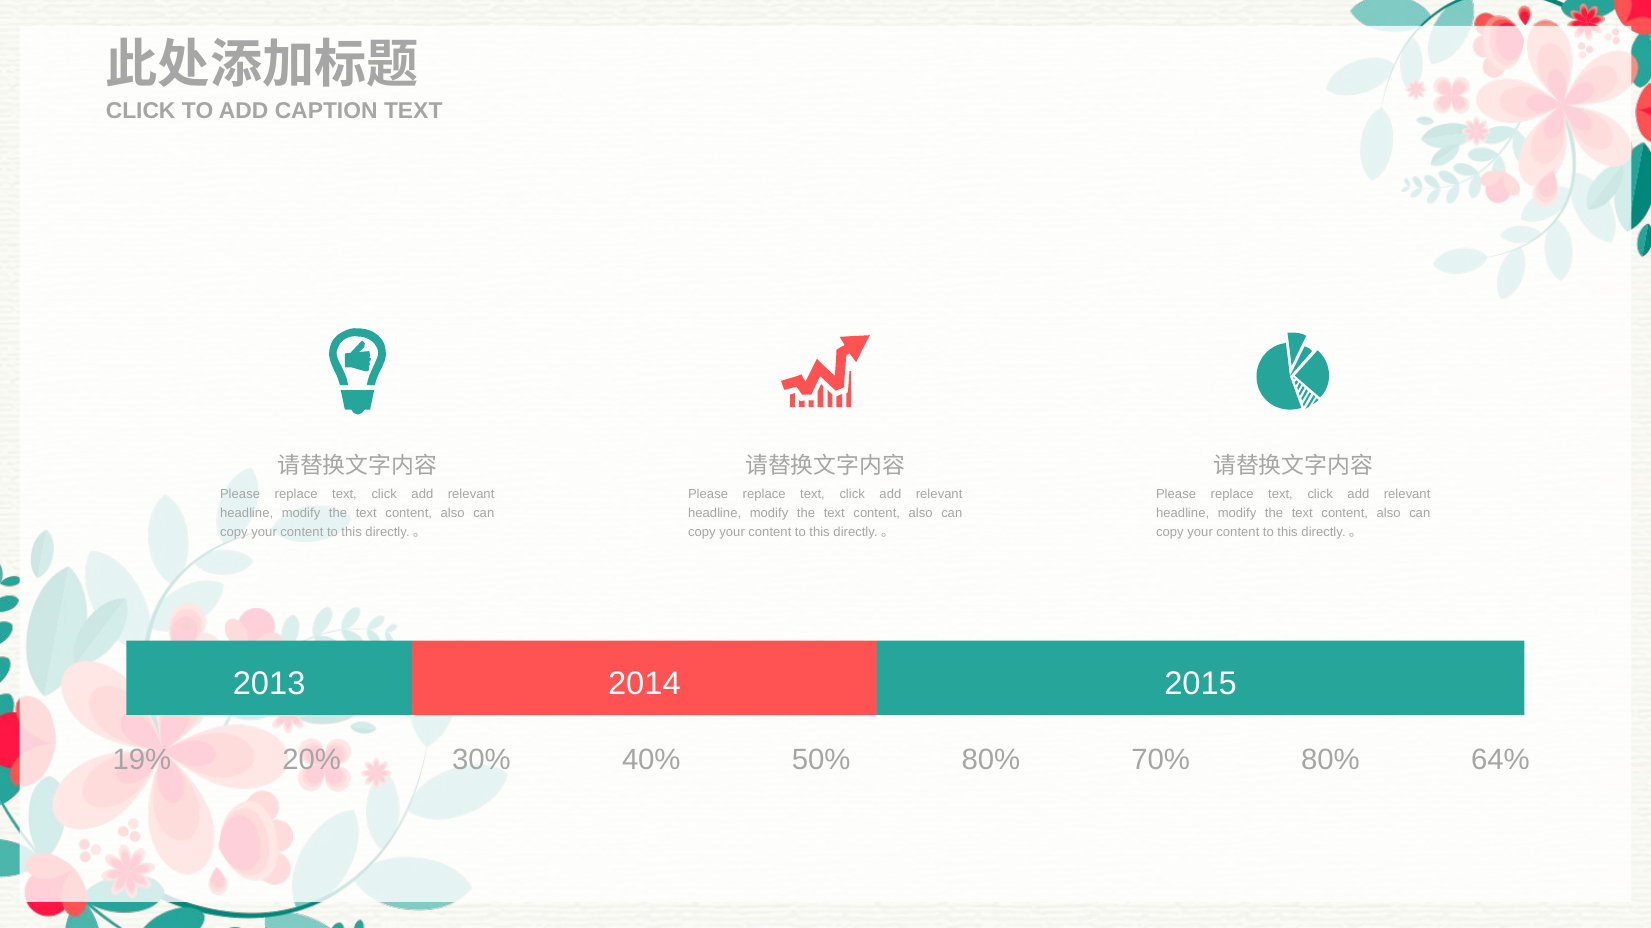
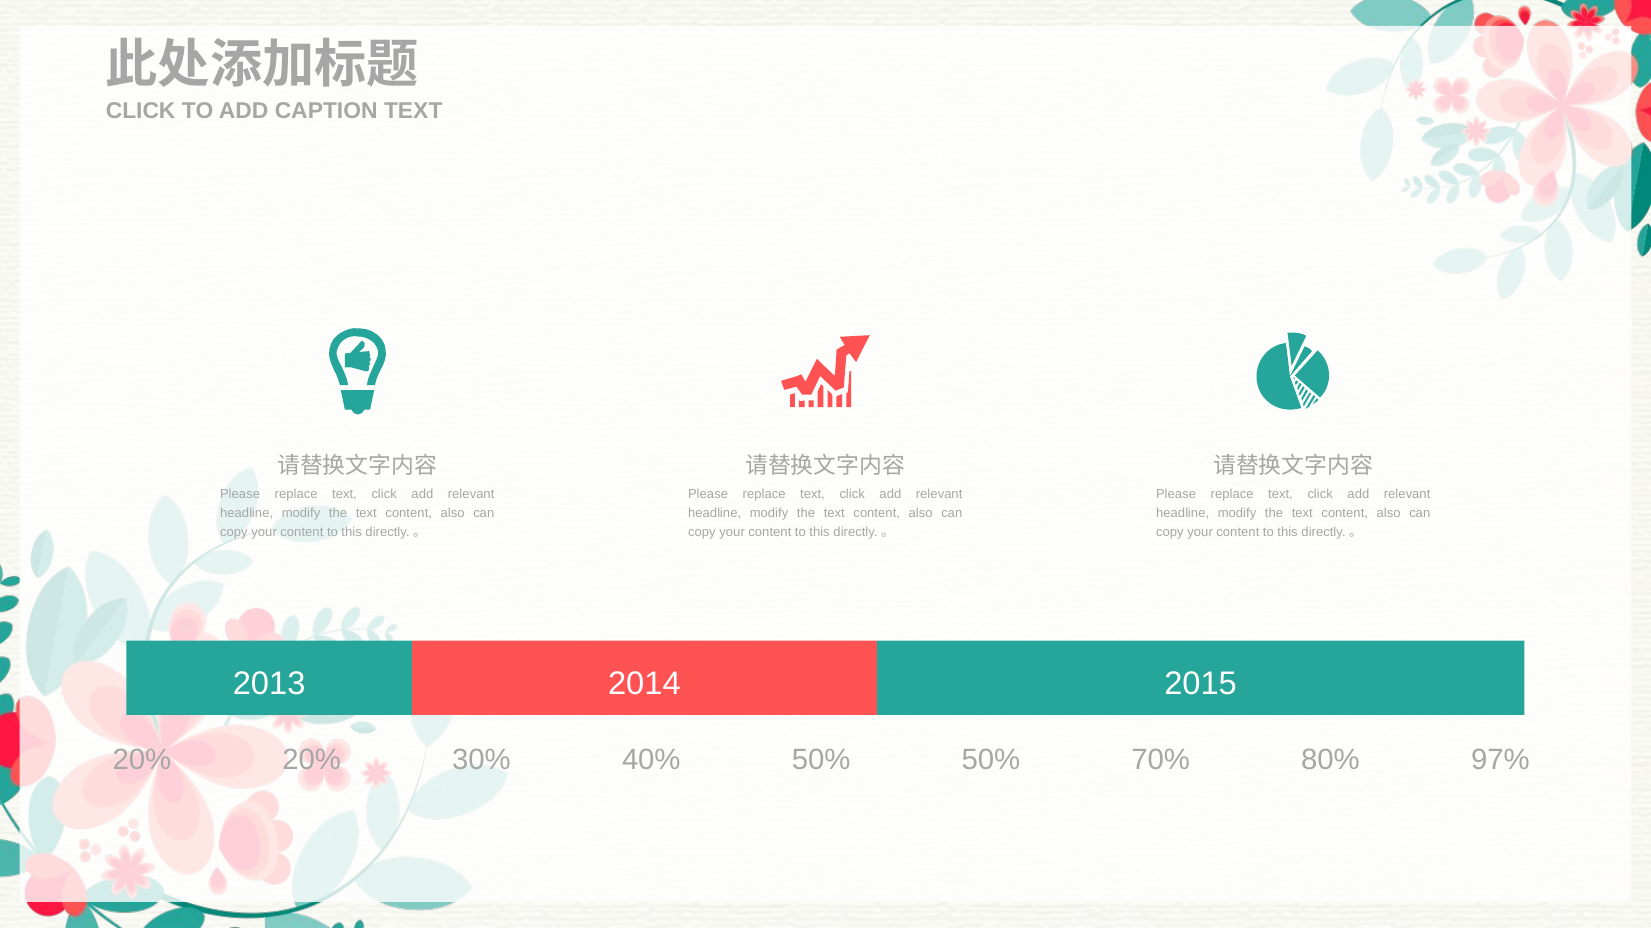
19%: 19% -> 20% (142, 761)
50% 80%: 80% -> 50% (991, 760)
64%: 64% -> 97% (1500, 760)
